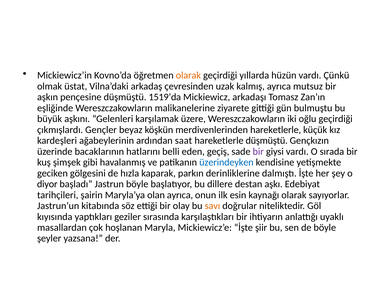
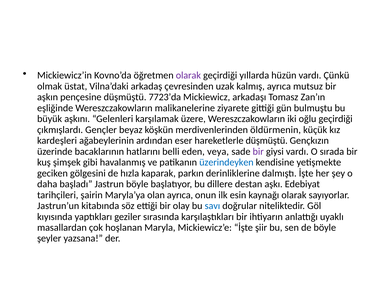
olarak colour: orange -> purple (188, 75)
1519’da: 1519’da -> 7723’da (165, 97)
merdivenlerinden hareketlerle: hareketlerle -> öldürmenin (276, 130)
saat: saat -> eser (184, 140)
geçiş: geçiş -> veya (218, 151)
diyor: diyor -> daha (47, 184)
savı colour: orange -> blue (212, 206)
